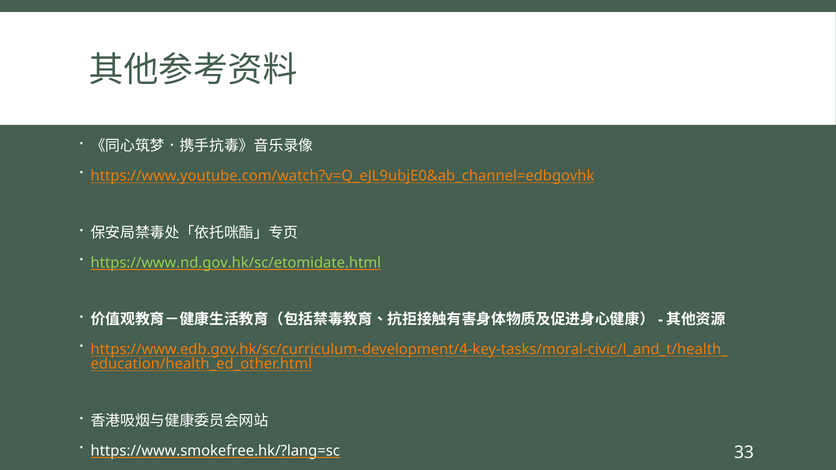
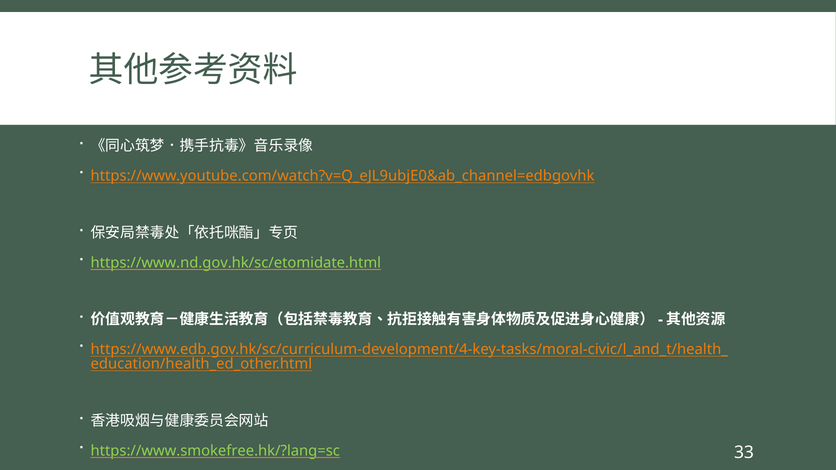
https://www.smokefree.hk/?lang=sc colour: white -> light green (215, 451)
